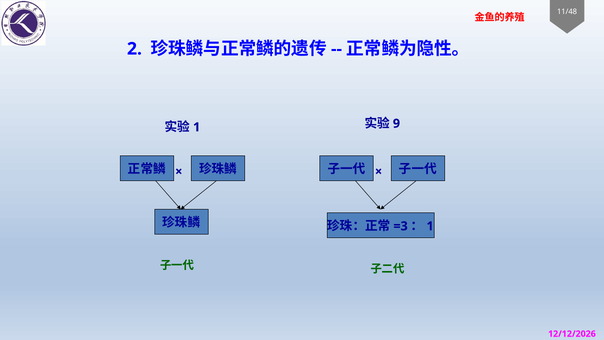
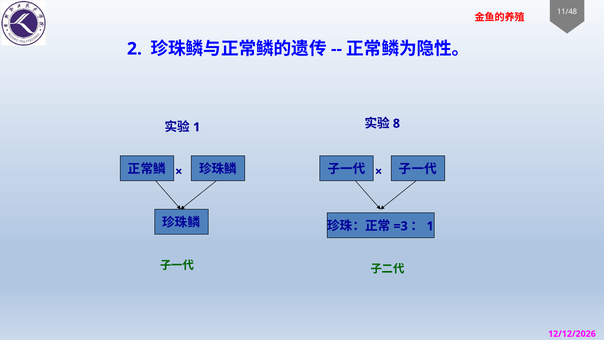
9: 9 -> 8 (396, 123)
